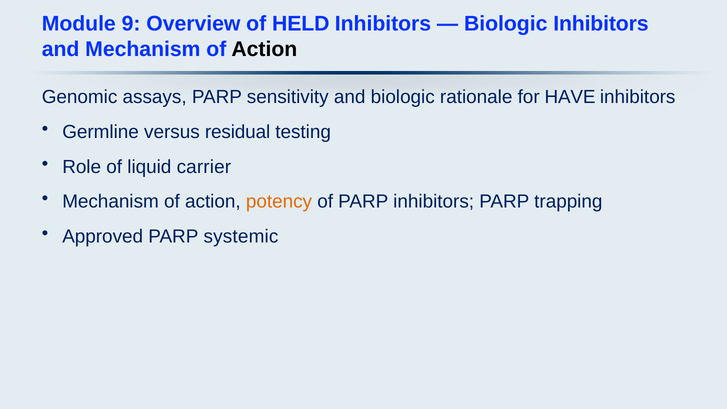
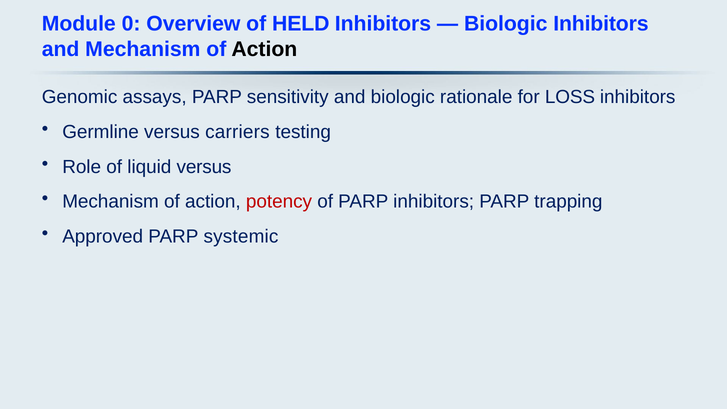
9: 9 -> 0 (131, 24)
HAVE: HAVE -> LOSS (570, 97)
residual: residual -> carriers (237, 132)
liquid carrier: carrier -> versus (204, 167)
potency colour: orange -> red (279, 202)
